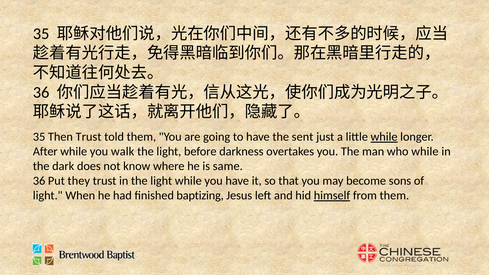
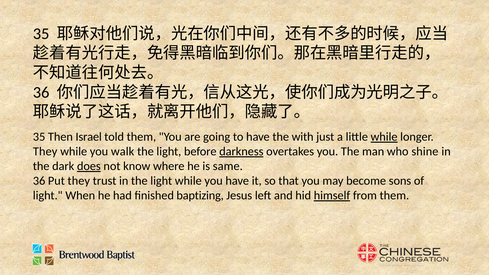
Then Trust: Trust -> Israel (89, 137)
sent: sent -> with (303, 137)
After: After -> They (45, 152)
darkness underline: none -> present (241, 152)
who while: while -> shine (425, 152)
does underline: none -> present (89, 166)
